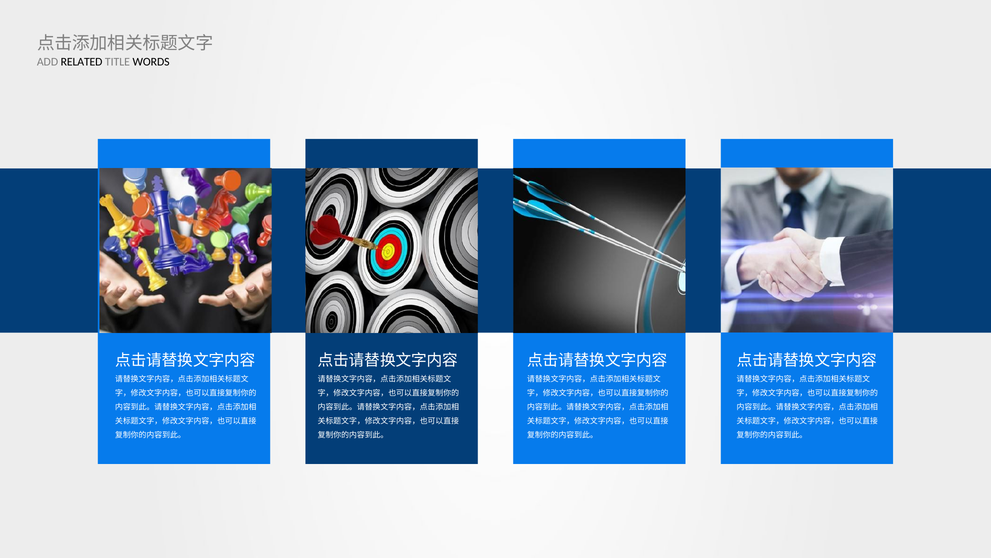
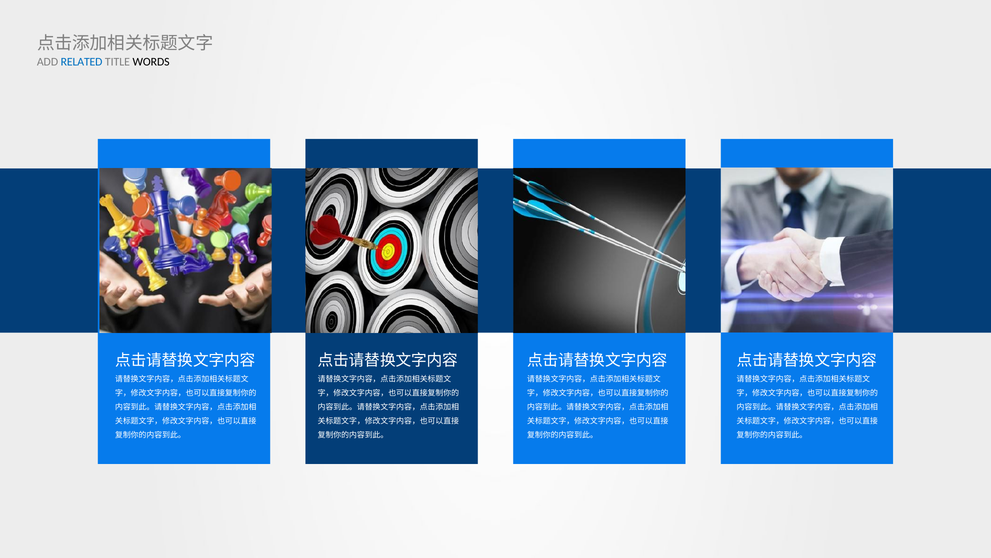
RELATED colour: black -> blue (82, 62)
